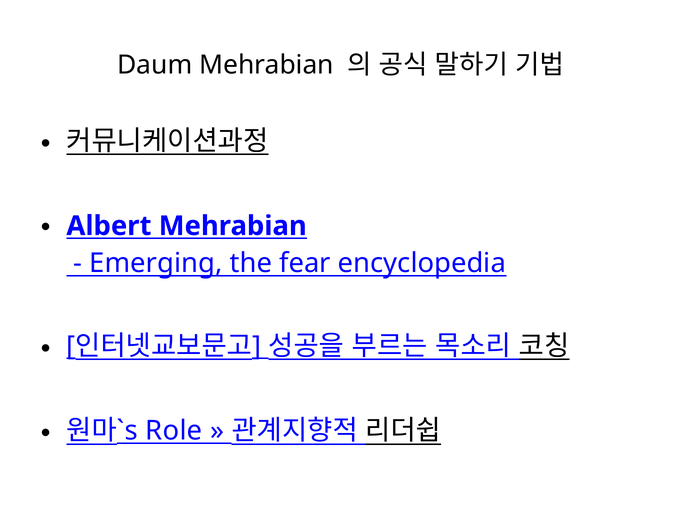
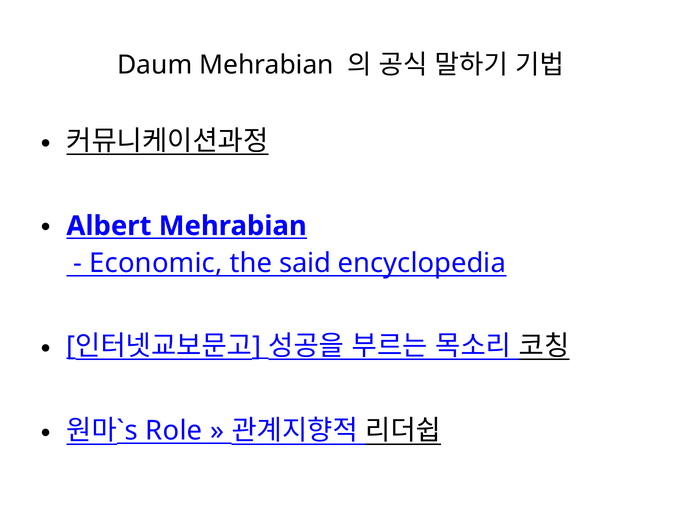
Emerging: Emerging -> Economic (156, 263)
fear: fear -> said (305, 263)
